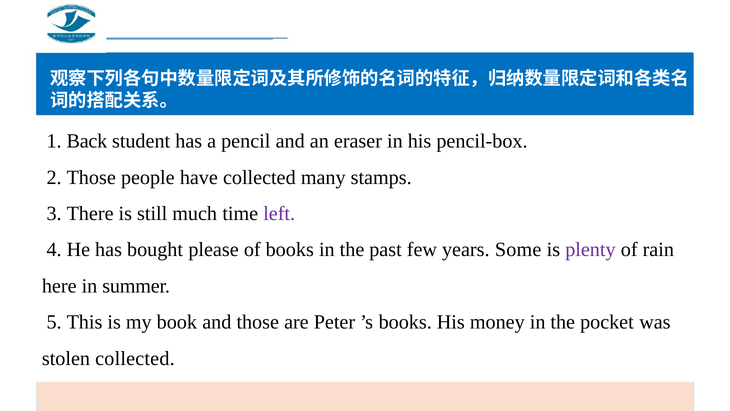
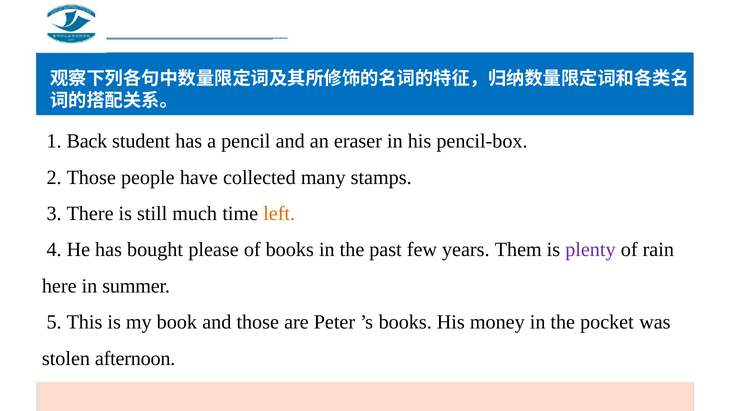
left colour: purple -> orange (279, 214)
Some: Some -> Them (518, 249)
stolen collected: collected -> afternoon (135, 358)
